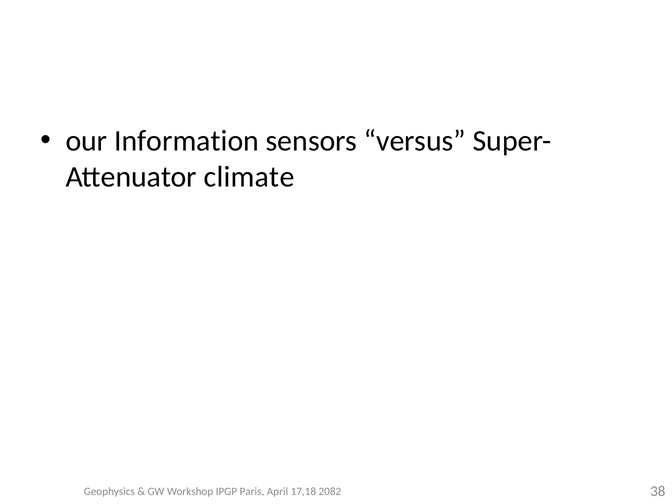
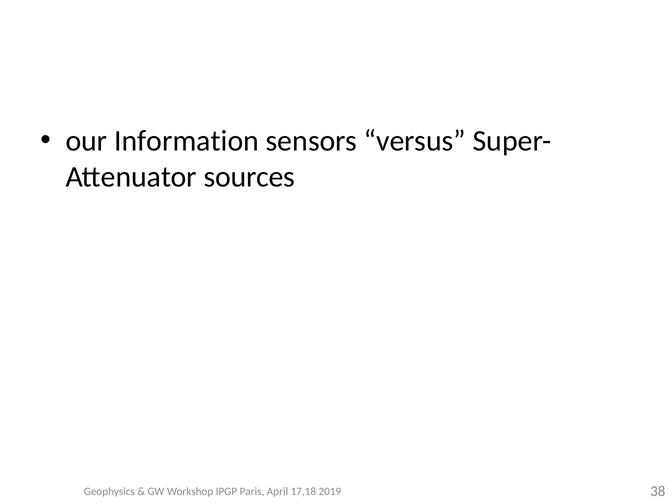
climate: climate -> sources (249, 177)
2082: 2082 -> 2019 (330, 491)
